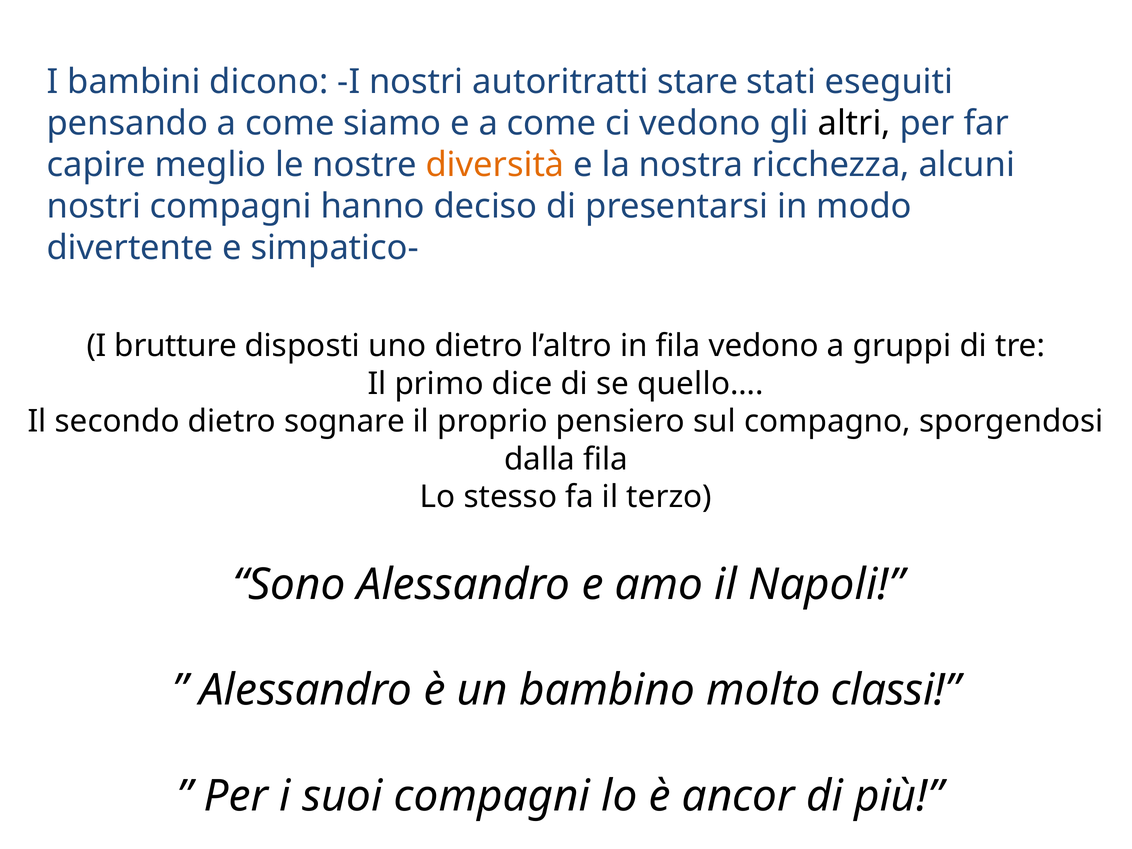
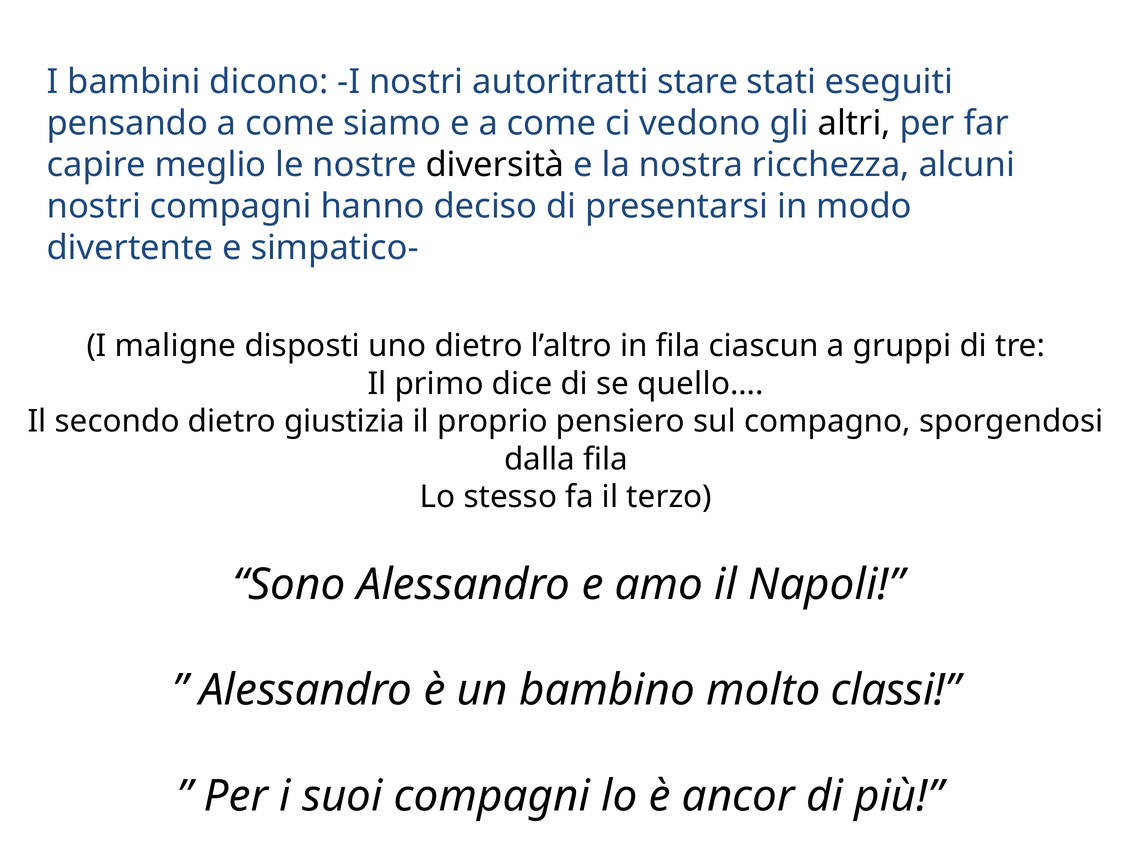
diversità colour: orange -> black (495, 165)
brutture: brutture -> maligne (175, 346)
fila vedono: vedono -> ciascun (764, 346)
sognare: sognare -> giustizia (345, 421)
